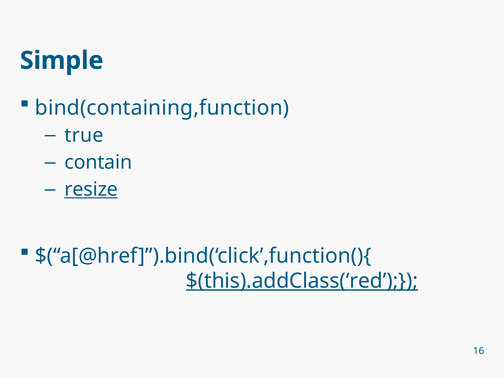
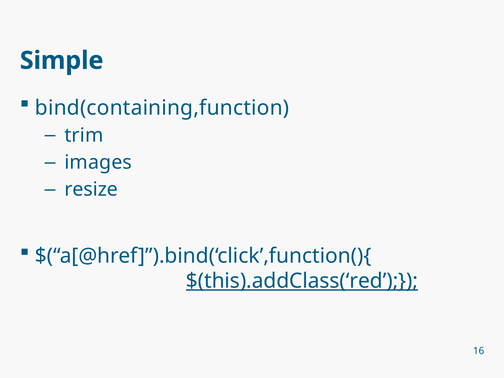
true: true -> trim (84, 135)
contain: contain -> images (98, 162)
resize underline: present -> none (91, 189)
